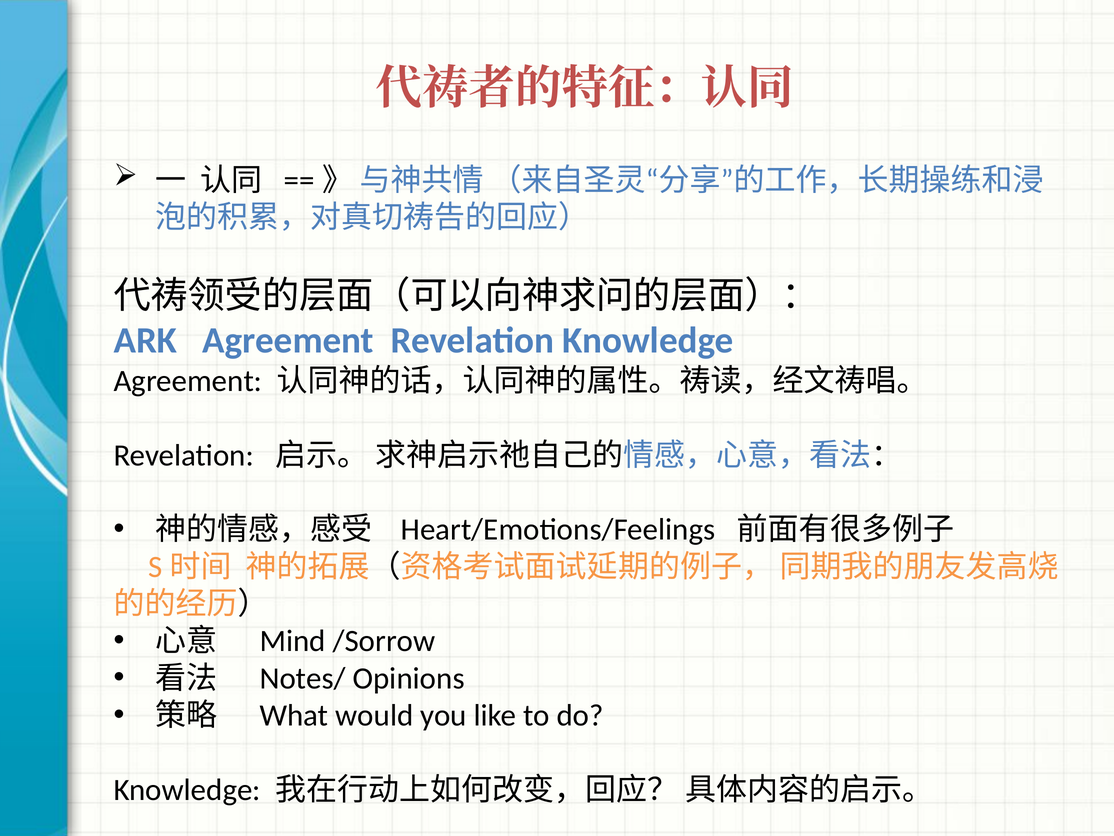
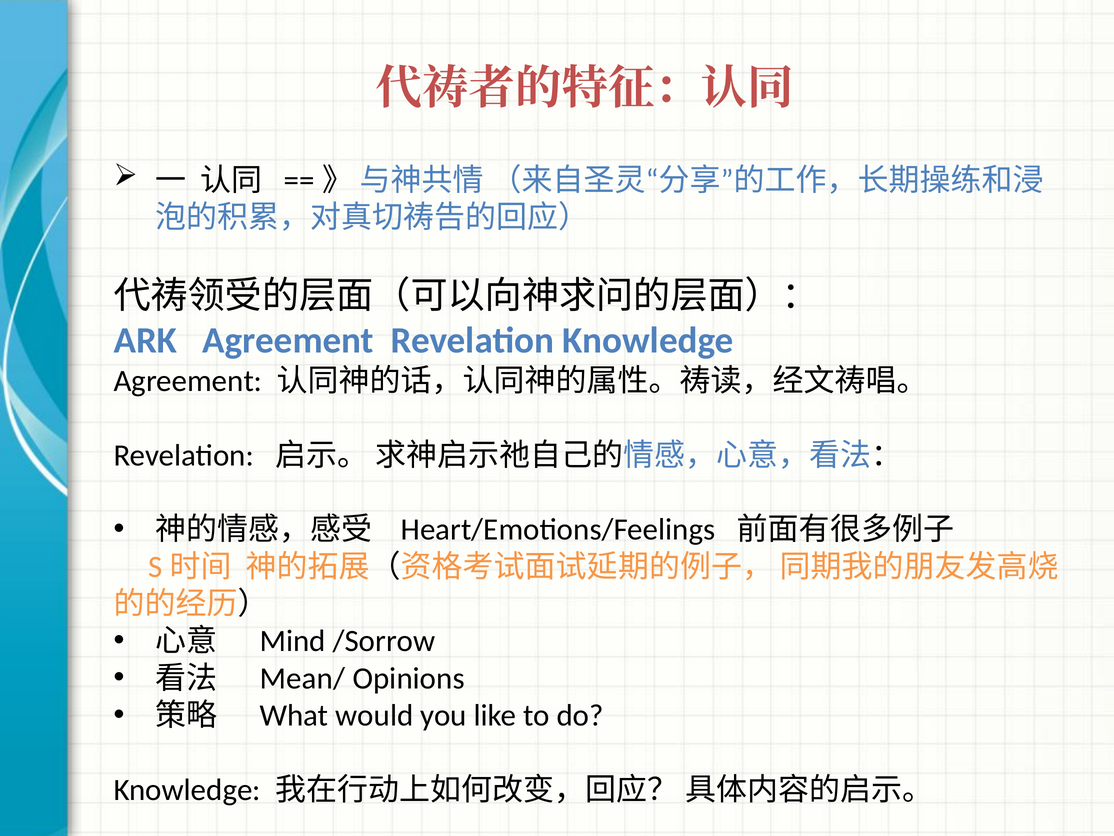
Notes/: Notes/ -> Mean/ (303, 678)
